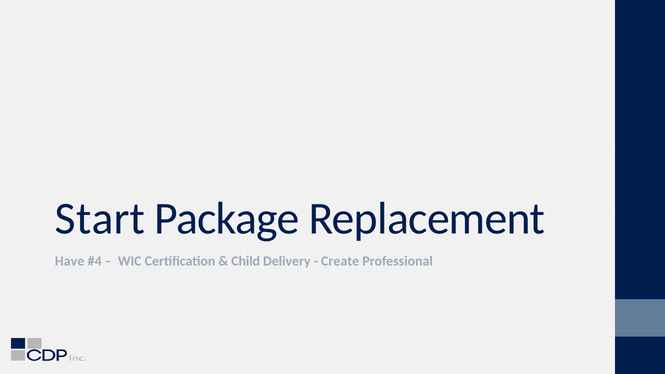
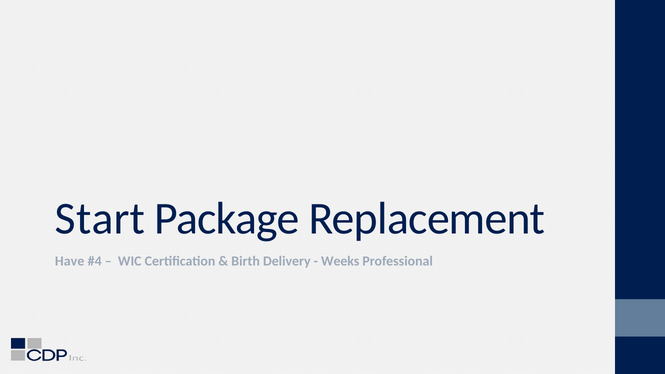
Child: Child -> Birth (246, 261)
Create: Create -> Weeks (340, 261)
